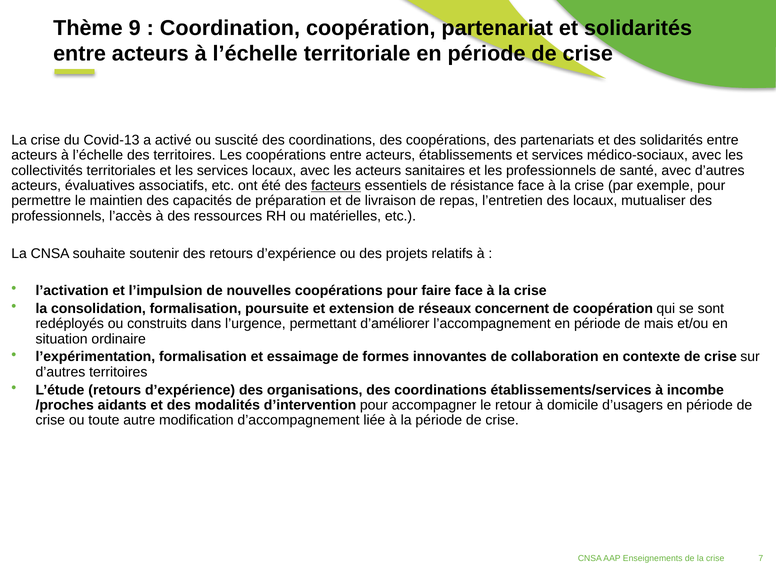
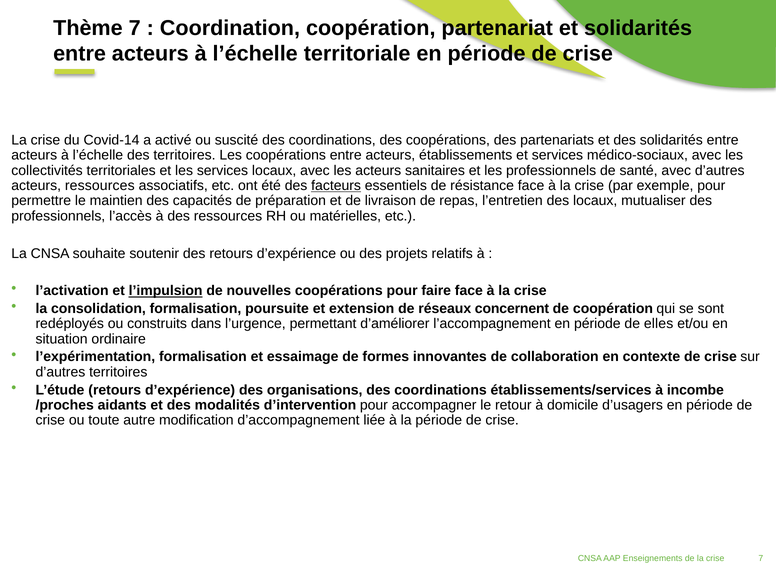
Thème 9: 9 -> 7 (135, 28)
Covid-13: Covid-13 -> Covid-14 (112, 140)
acteurs évaluatives: évaluatives -> ressources (100, 186)
l’impulsion underline: none -> present (166, 291)
mais: mais -> elles (659, 324)
